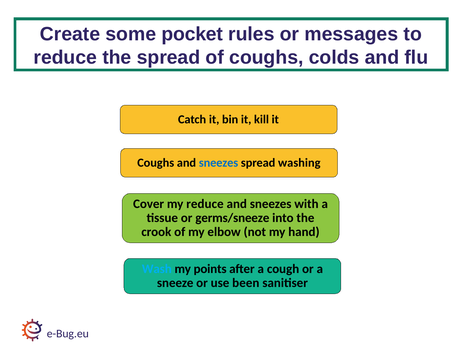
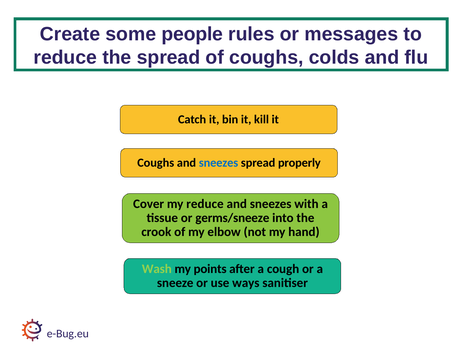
pocket: pocket -> people (192, 34)
washing: washing -> properly (299, 163)
Wash colour: light blue -> light green (157, 269)
been: been -> ways (246, 283)
